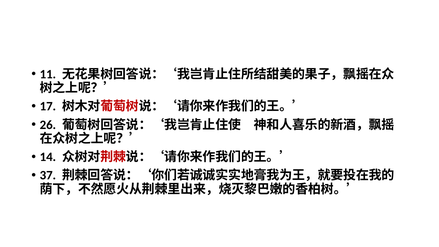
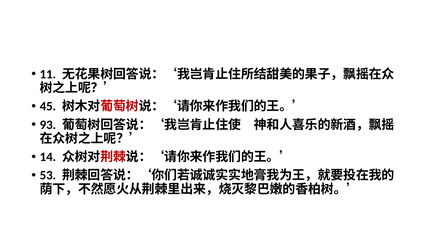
17: 17 -> 45 (48, 106)
26: 26 -> 93 (48, 125)
37: 37 -> 53 (48, 175)
